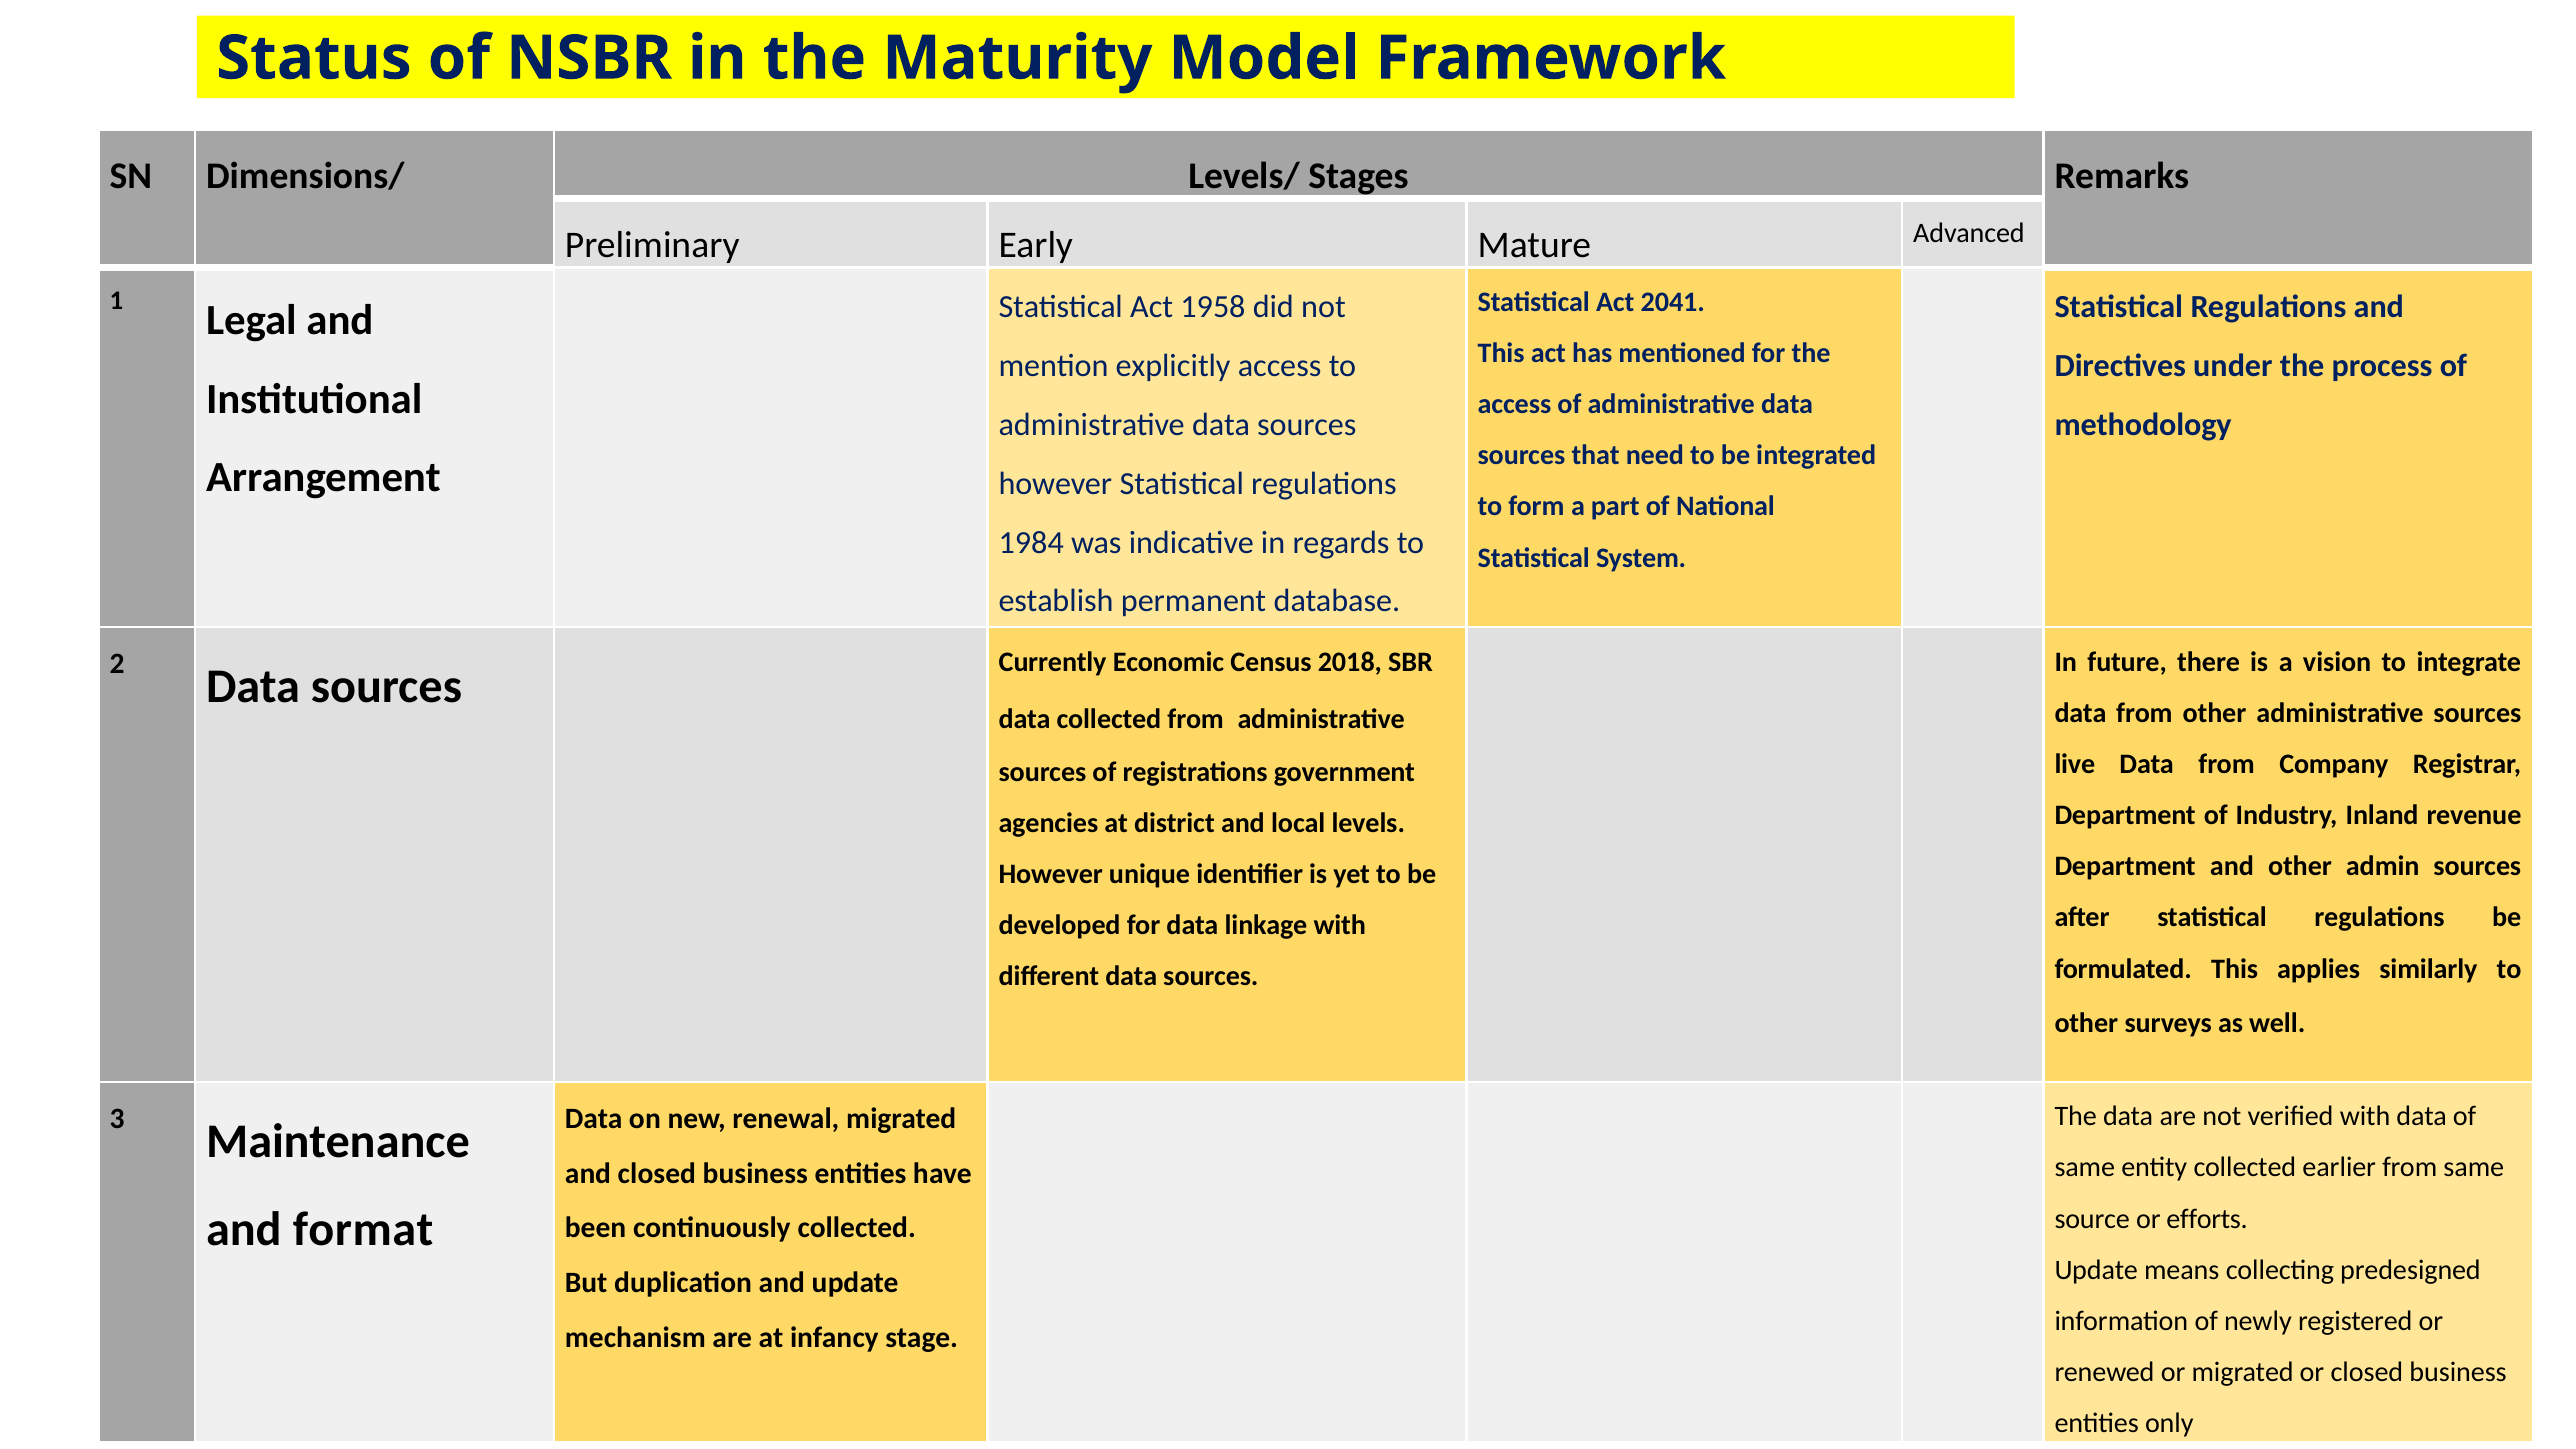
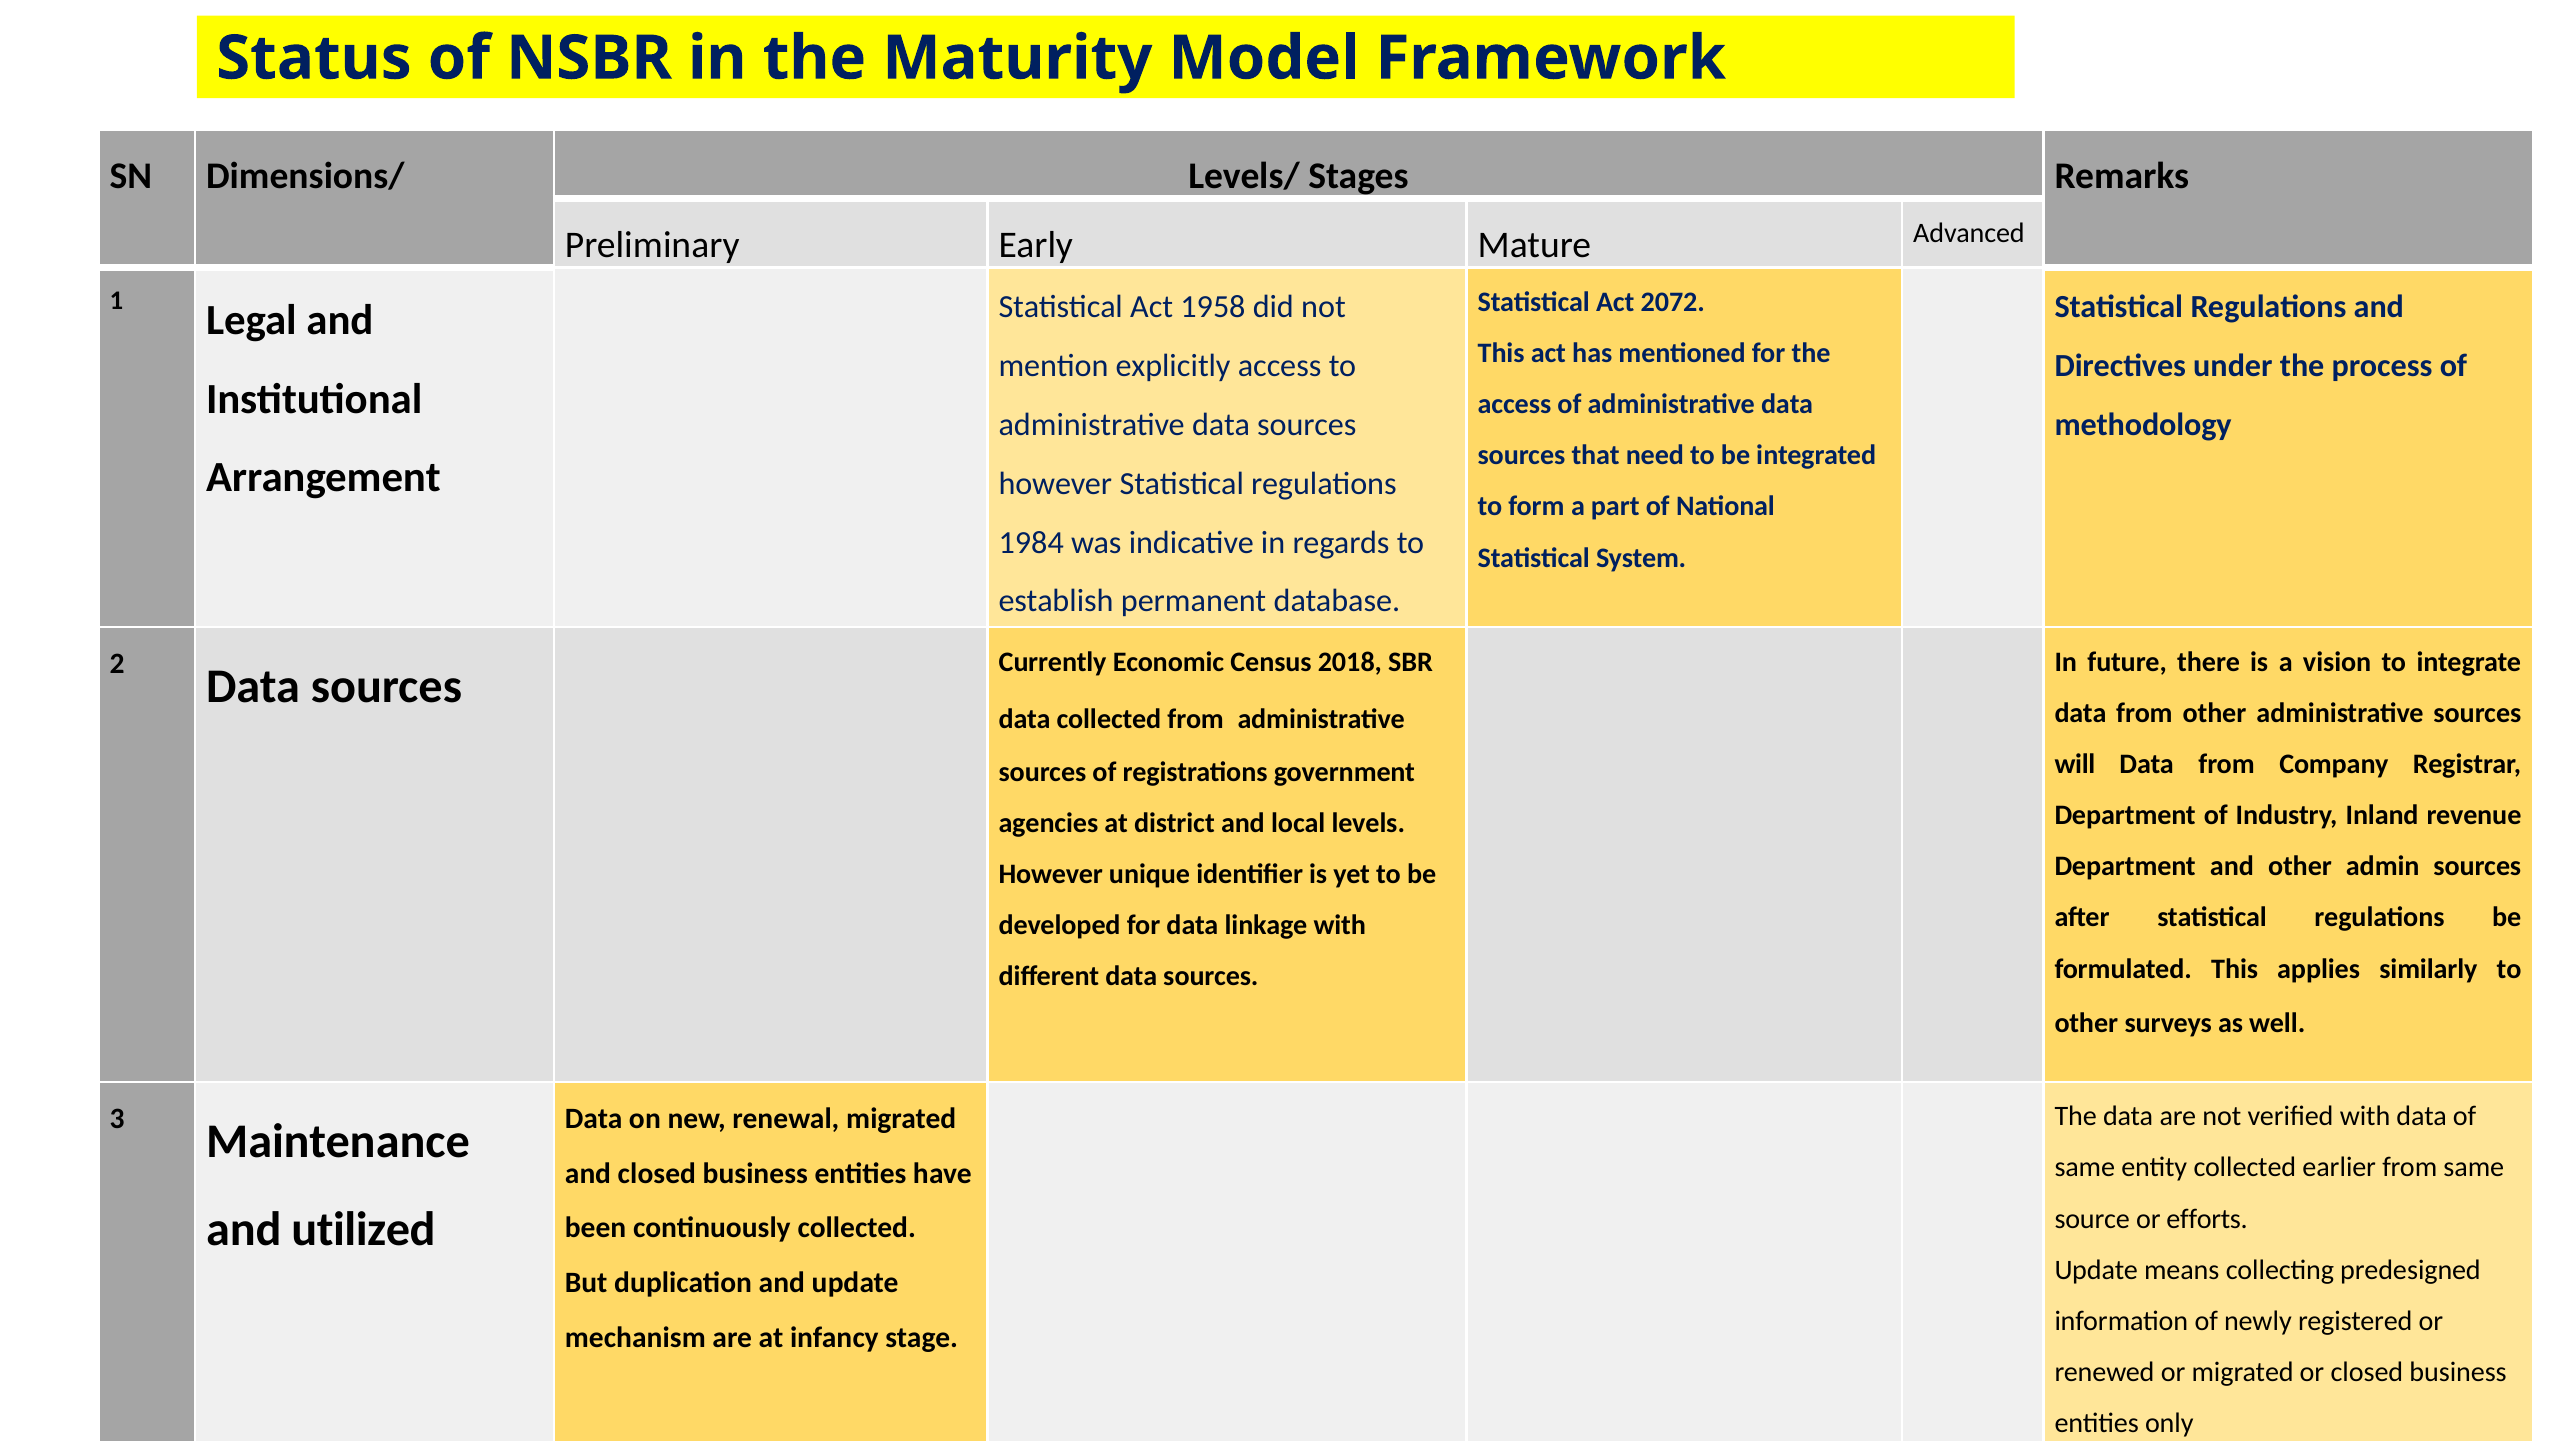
2041: 2041 -> 2072 (1673, 302)
live: live -> will (2075, 764)
format: format -> utilized (364, 1230)
